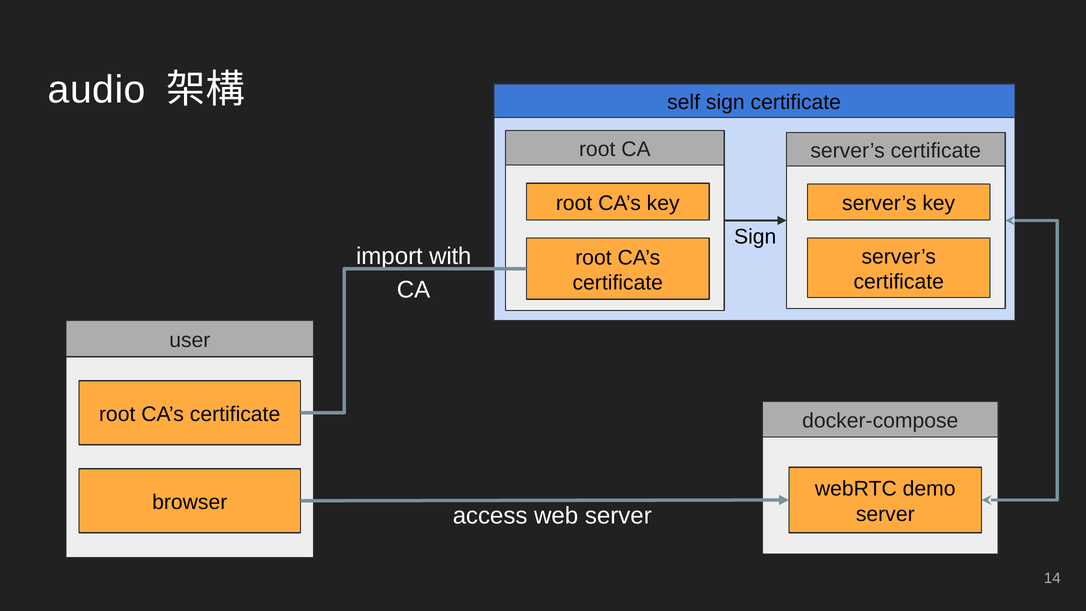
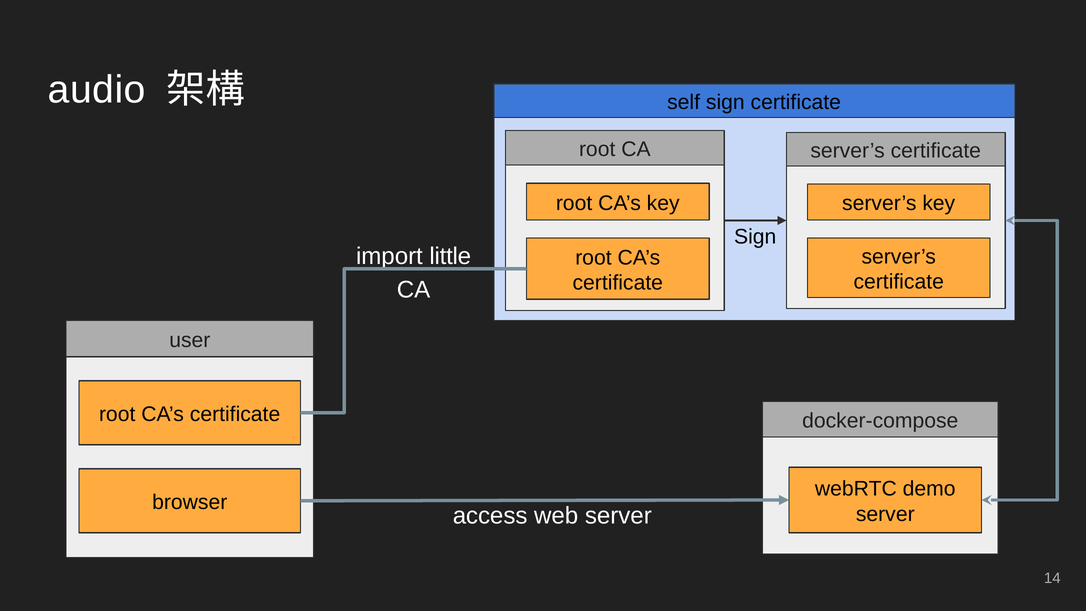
with: with -> little (450, 256)
